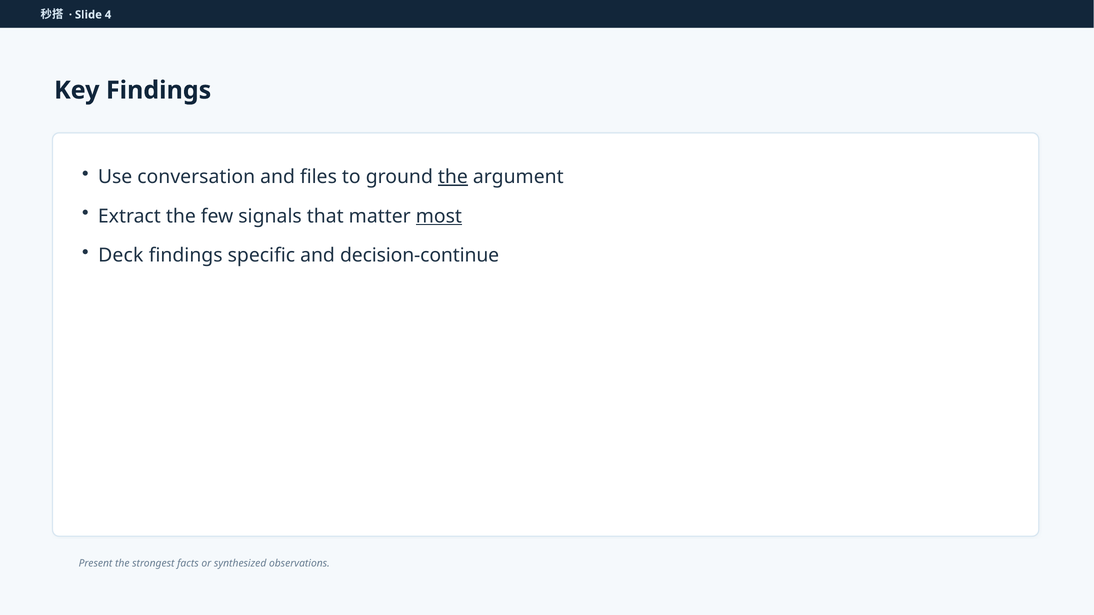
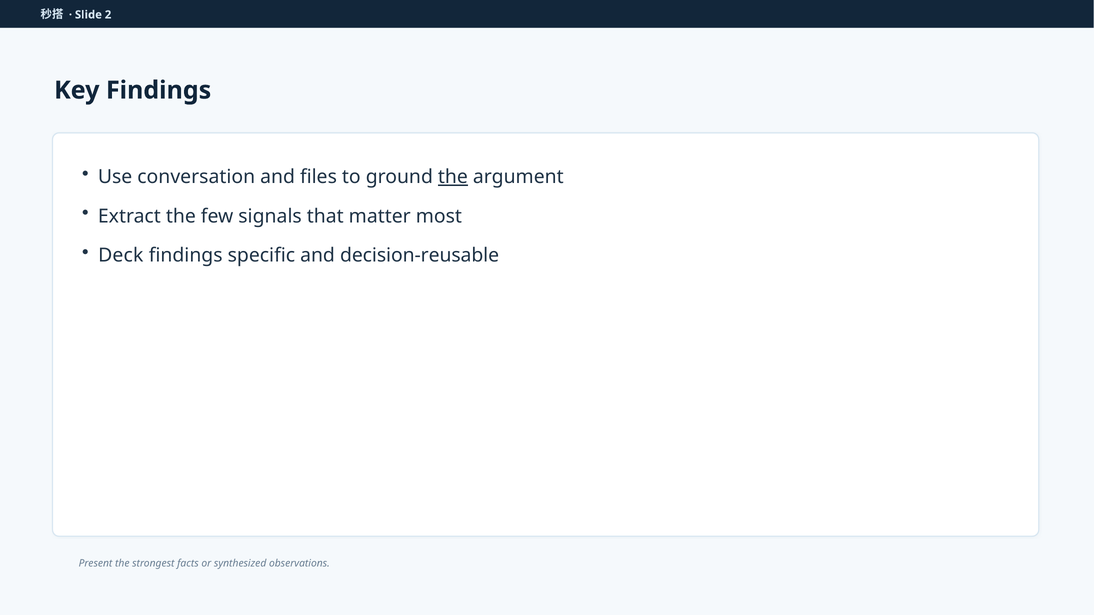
4: 4 -> 2 (108, 15)
most underline: present -> none (439, 216)
decision-continue: decision-continue -> decision-reusable (420, 255)
